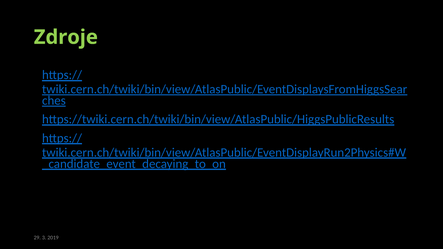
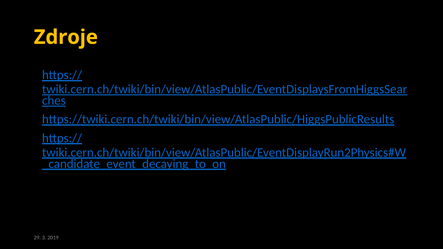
Zdroje colour: light green -> yellow (66, 37)
